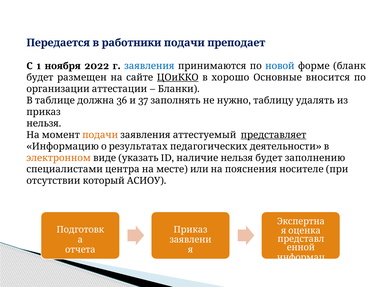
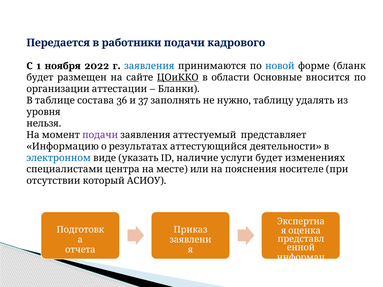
преподает: преподает -> кадрового (236, 43)
хорошо: хорошо -> области (231, 78)
должна: должна -> состава (96, 101)
приказ: приказ -> уровня (43, 112)
подачи colour: orange -> purple (100, 135)
представляет underline: present -> none (274, 135)
педагогических: педагогических -> аттестующийся (209, 146)
электронном colour: orange -> blue (59, 158)
наличие нельзя: нельзя -> услуги (237, 158)
заполнению: заполнению -> изменениях (315, 158)
